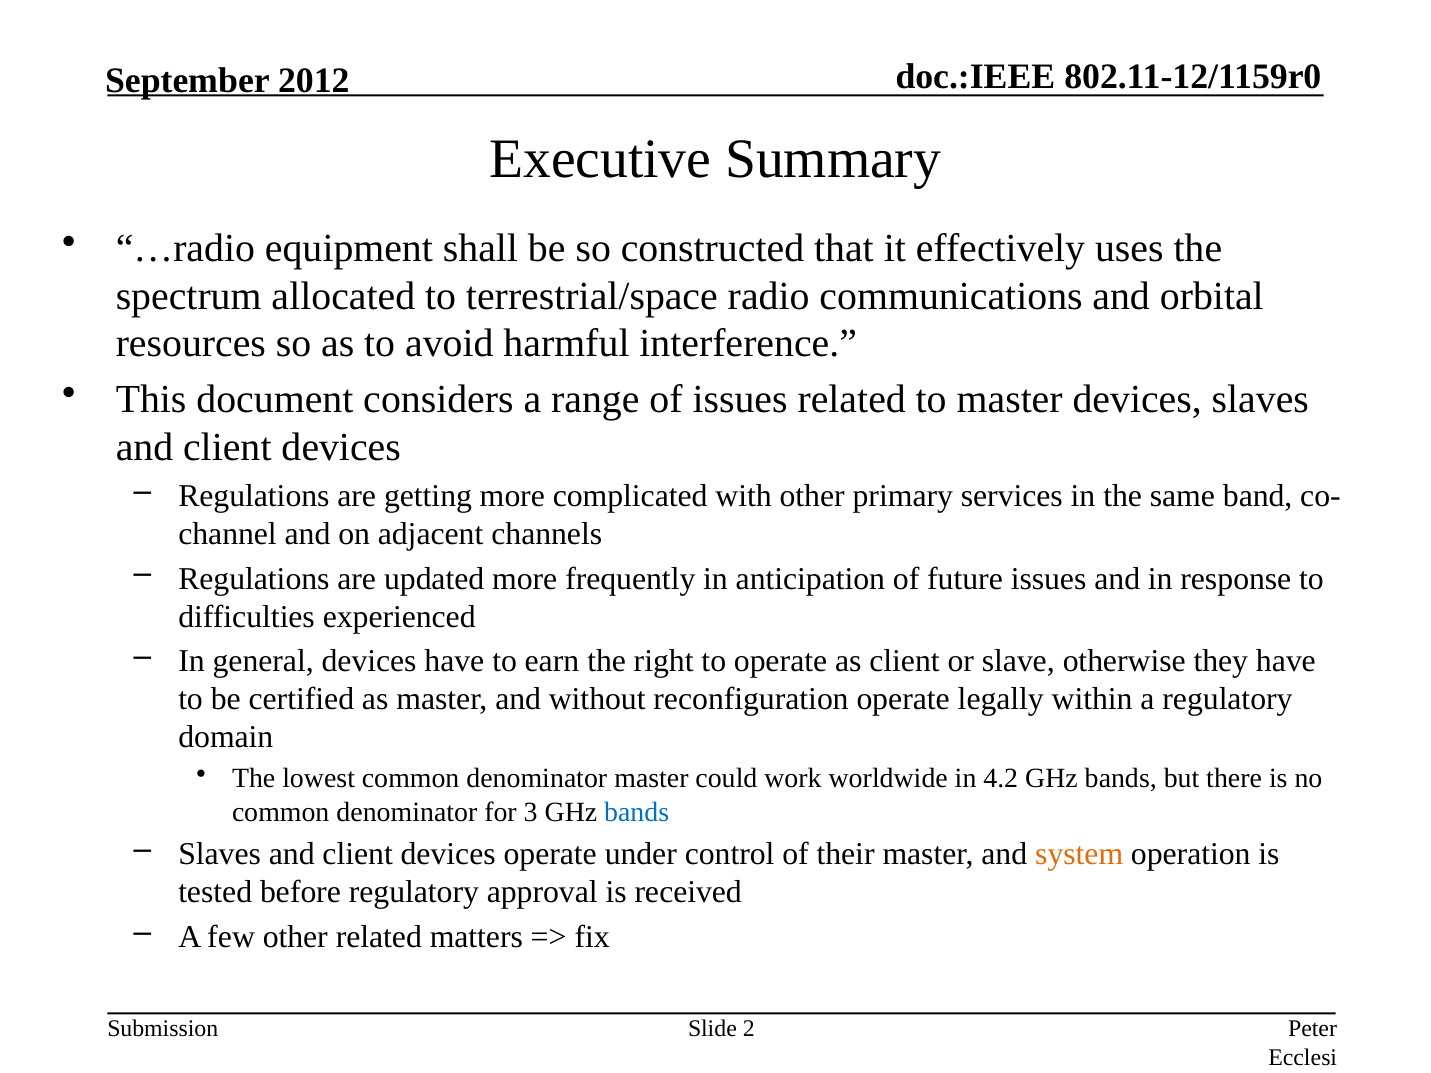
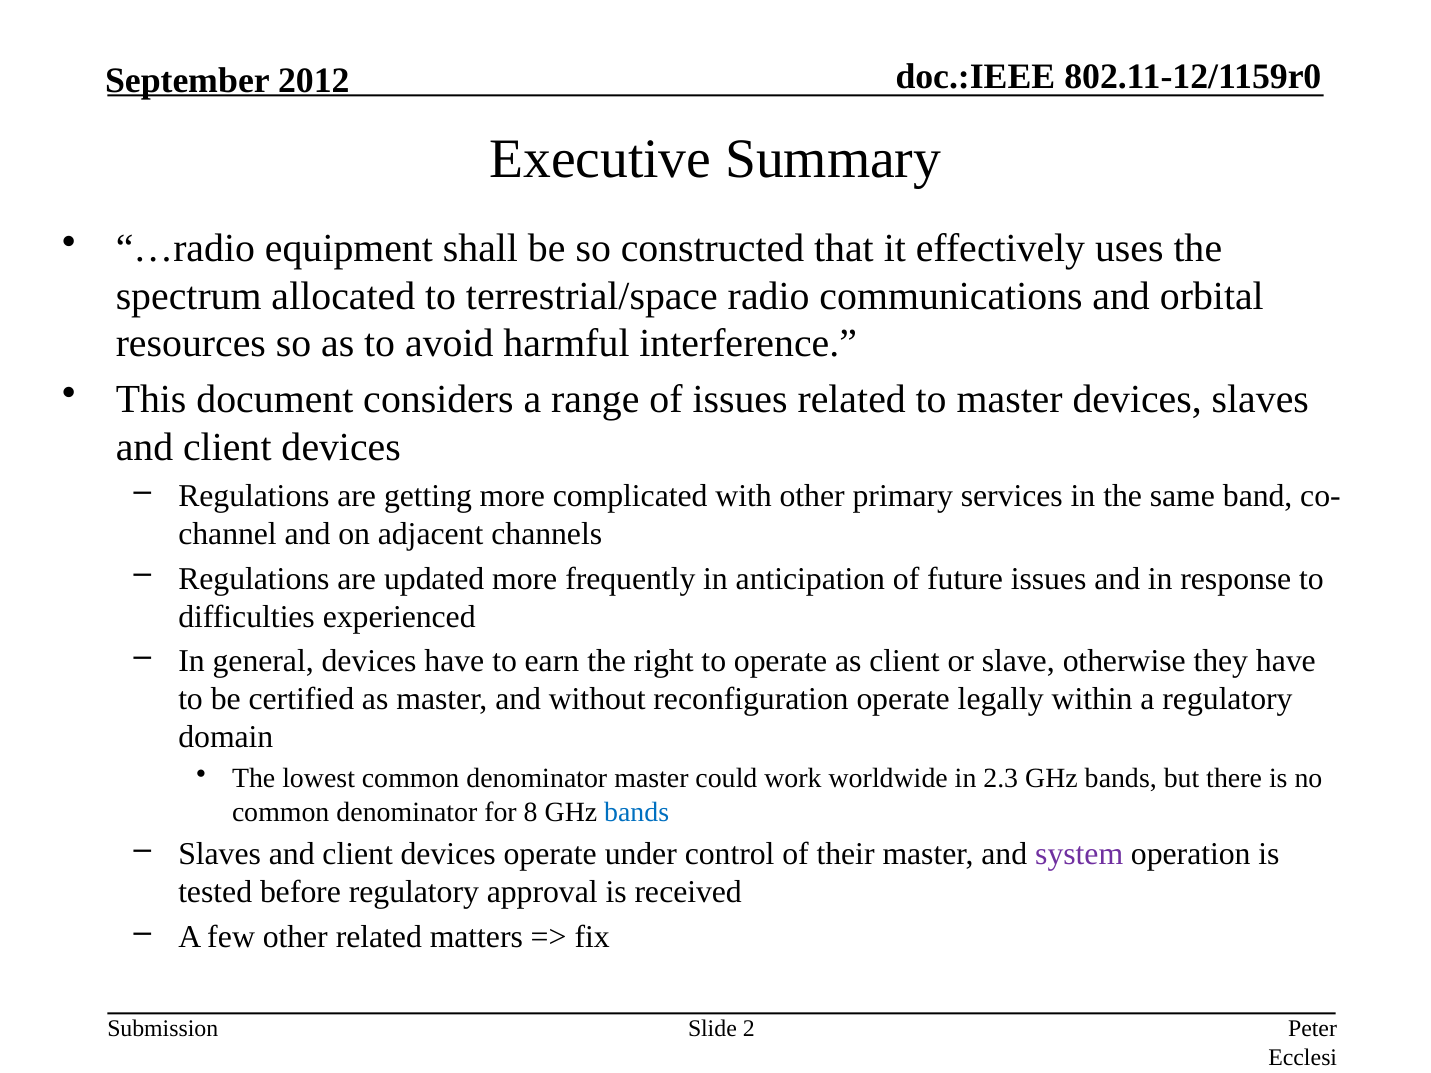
4.2: 4.2 -> 2.3 (1001, 779)
3: 3 -> 8 (531, 812)
system colour: orange -> purple (1079, 855)
